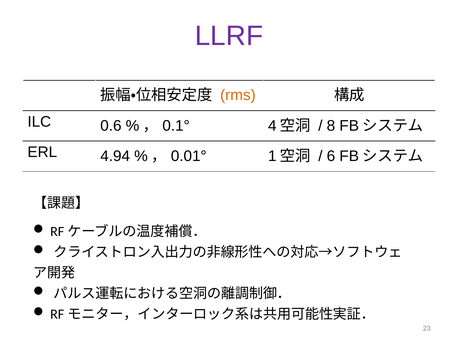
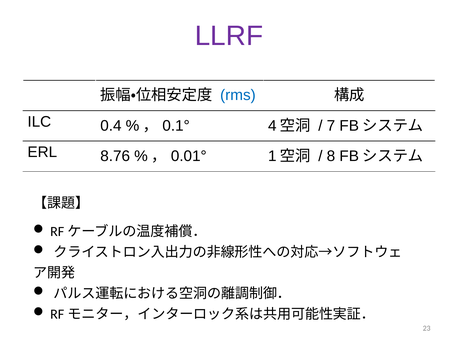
rms colour: orange -> blue (238, 95)
0.6: 0.6 -> 0.4 (111, 125)
8: 8 -> 7 (331, 125)
4.94: 4.94 -> 8.76 (115, 156)
6: 6 -> 8 (331, 156)
